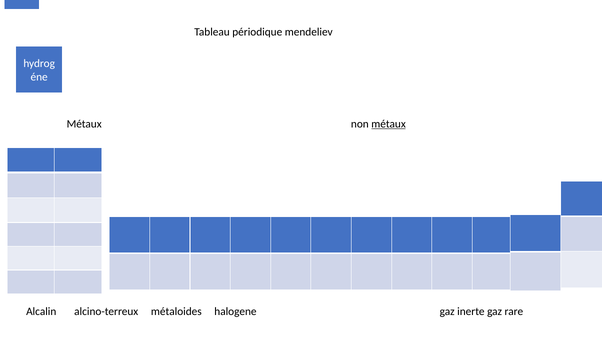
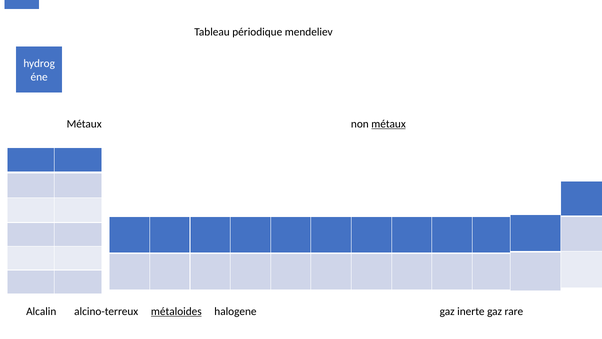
métaloides underline: none -> present (176, 311)
